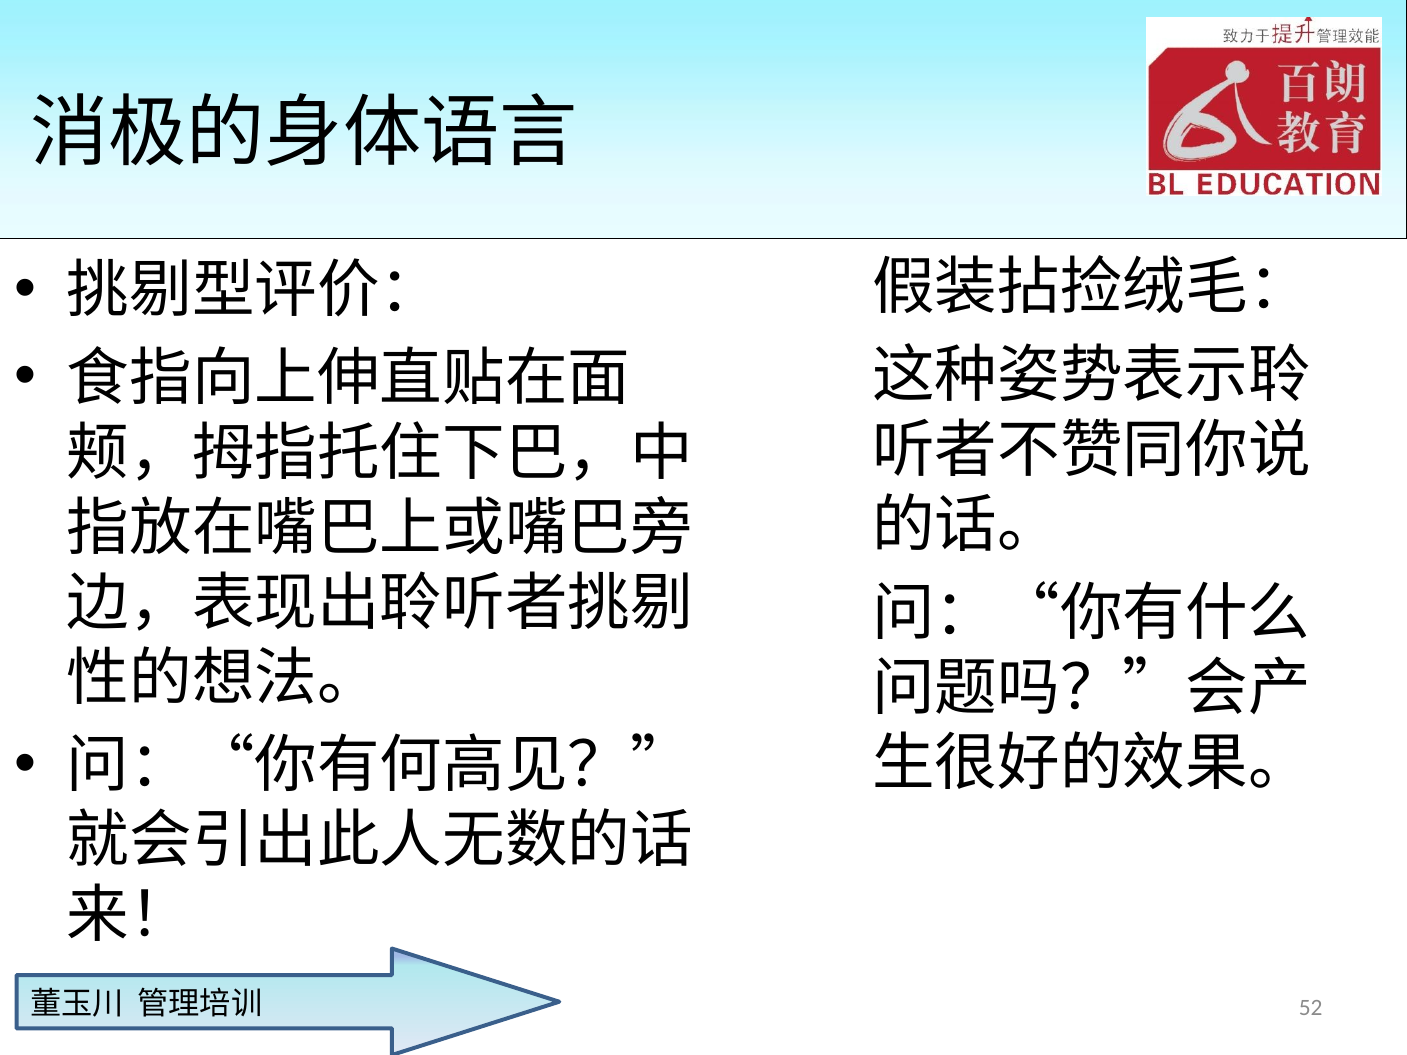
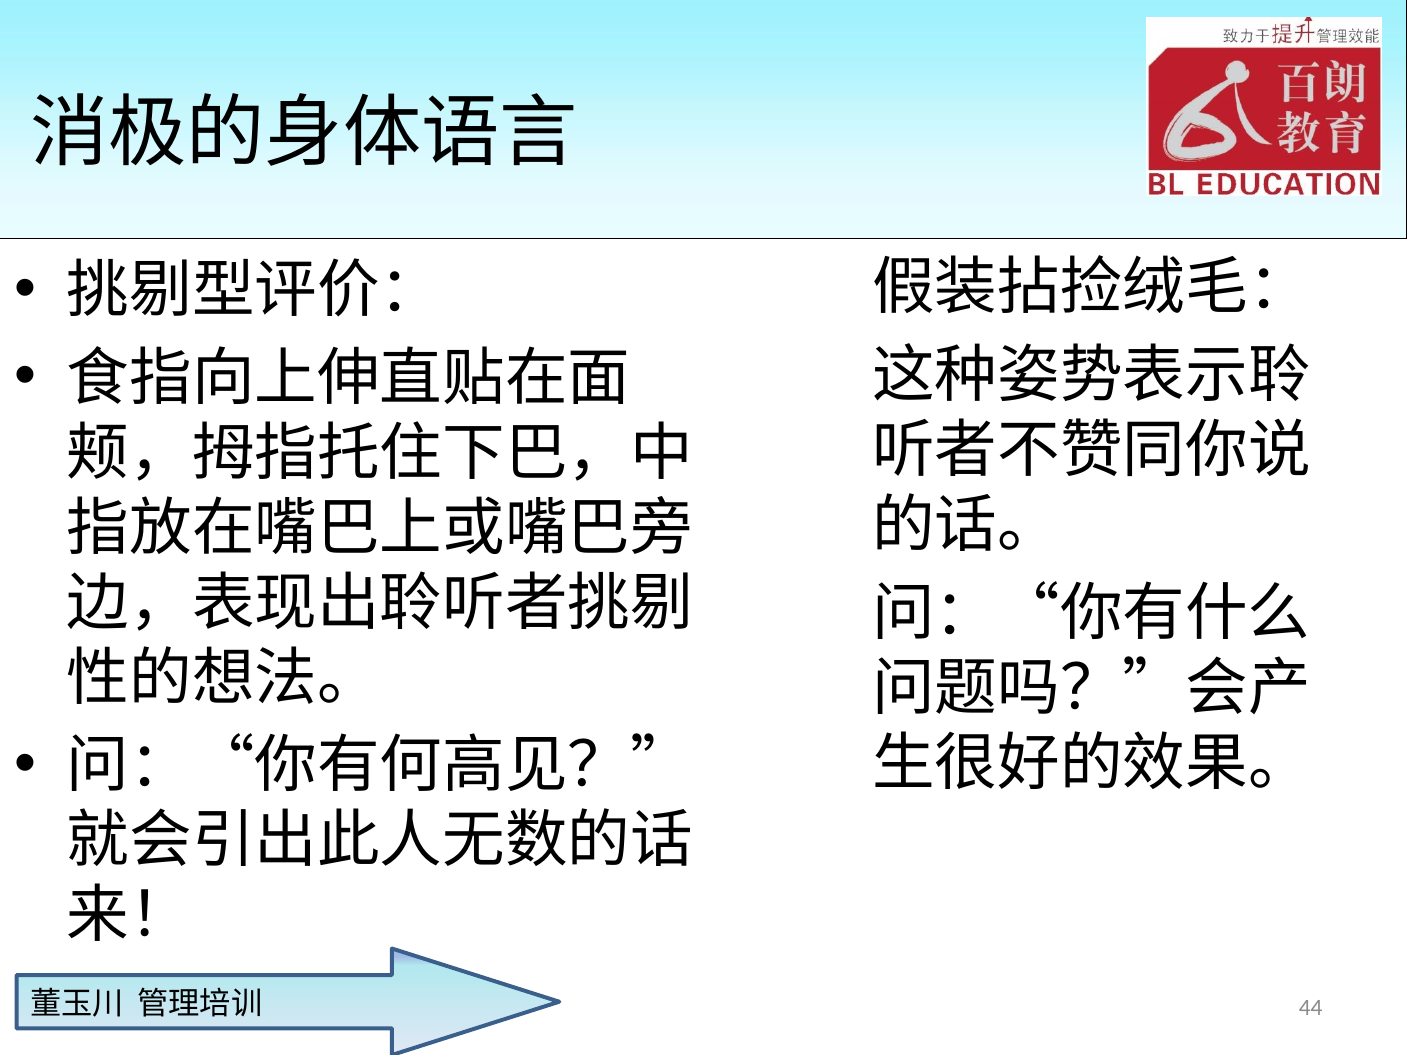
52: 52 -> 44 (1311, 1008)
